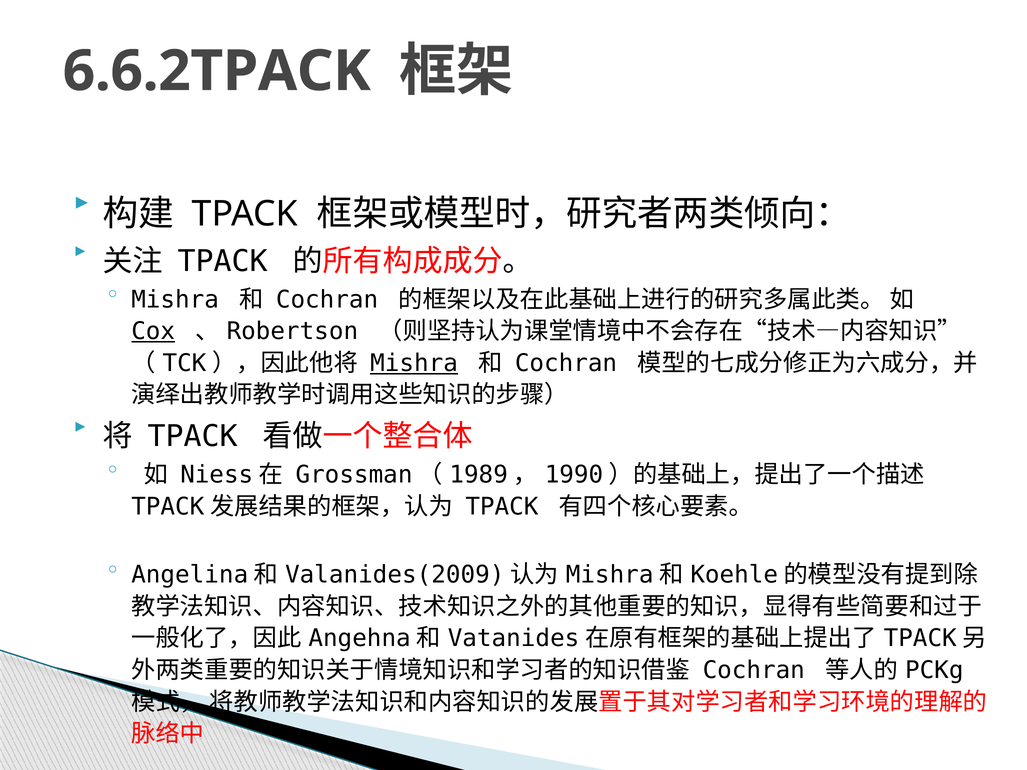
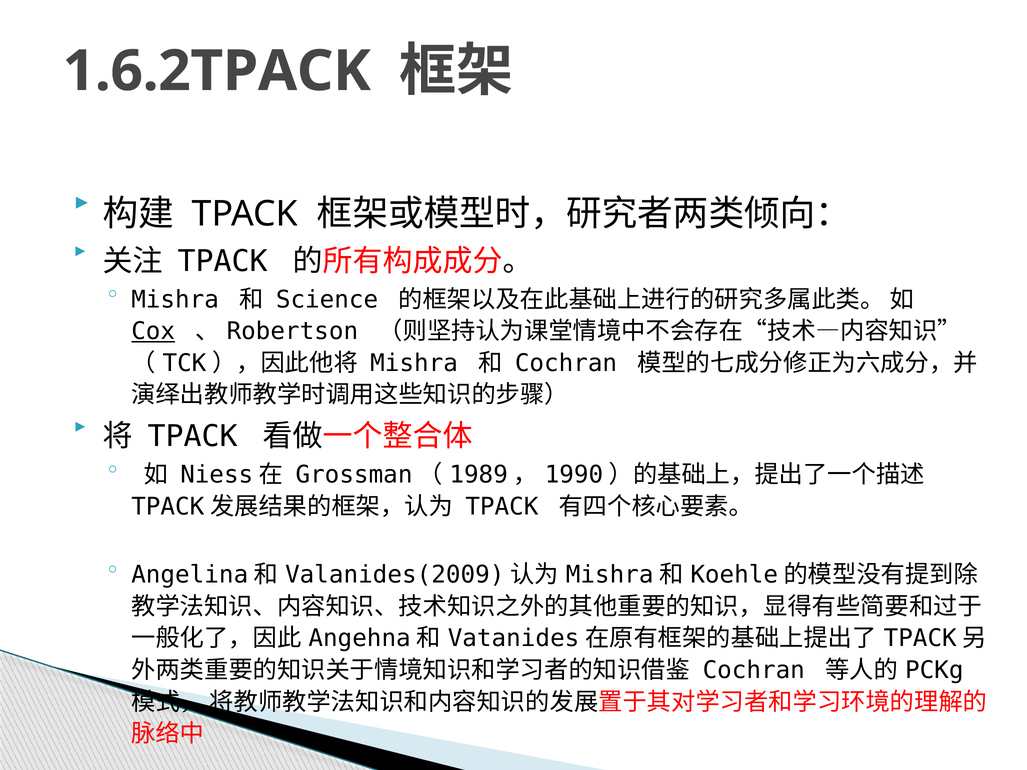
6.6.2TPACK: 6.6.2TPACK -> 1.6.2TPACK (217, 71)
Cochran: Cochran -> Science (327, 300)
Mishra underline: present -> none (414, 363)
